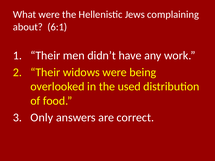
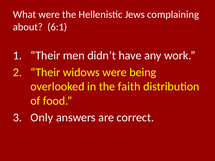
used: used -> faith (129, 87)
